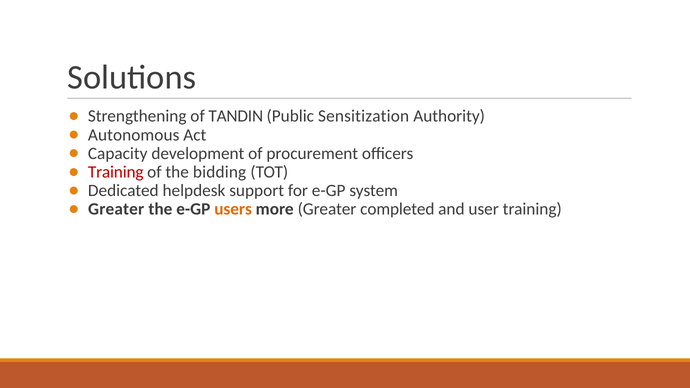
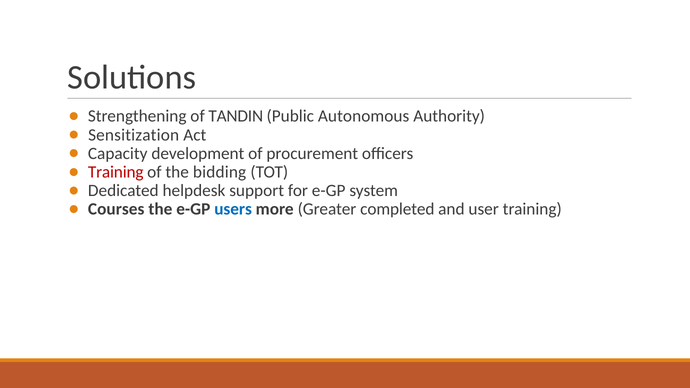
Sensitization: Sensitization -> Autonomous (364, 116)
Autonomous: Autonomous -> Sensitization (134, 135)
Greater: Greater -> Courses (116, 209)
users colour: orange -> blue (233, 209)
